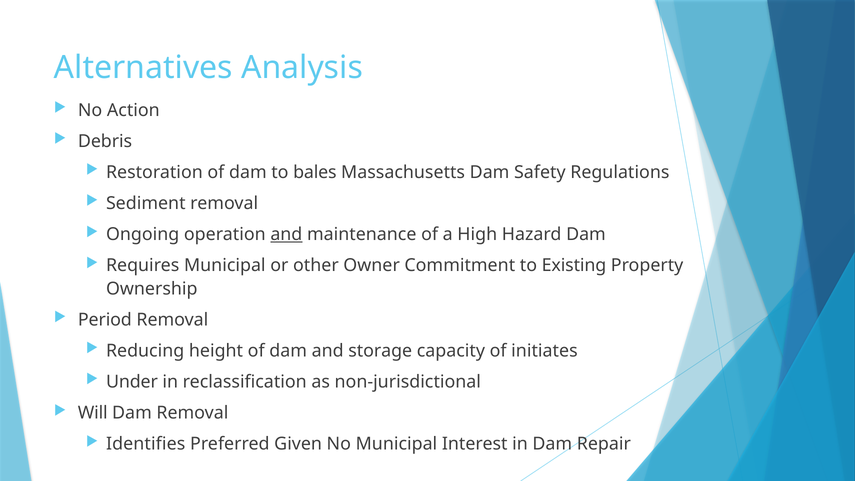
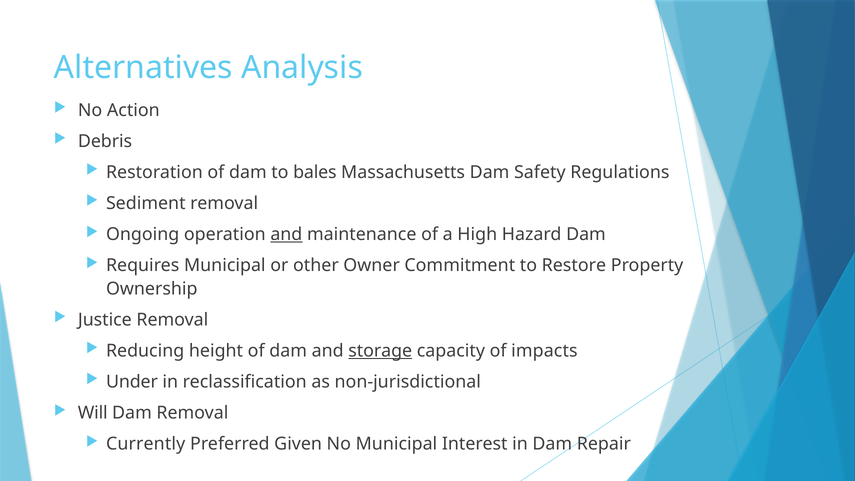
Existing: Existing -> Restore (574, 266)
Period: Period -> Justice (105, 320)
storage underline: none -> present (380, 351)
initiates: initiates -> impacts (544, 351)
Identifies: Identifies -> Currently (146, 444)
